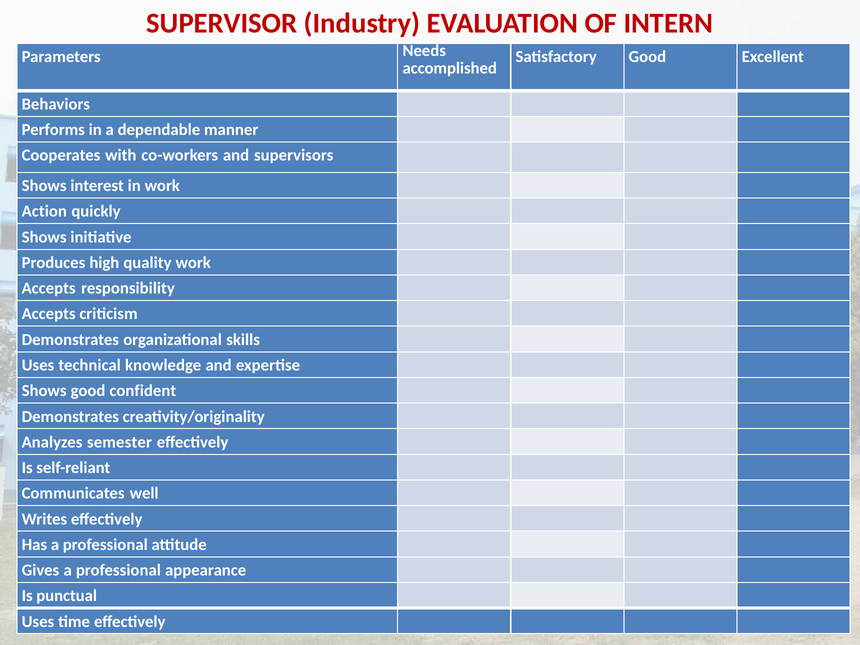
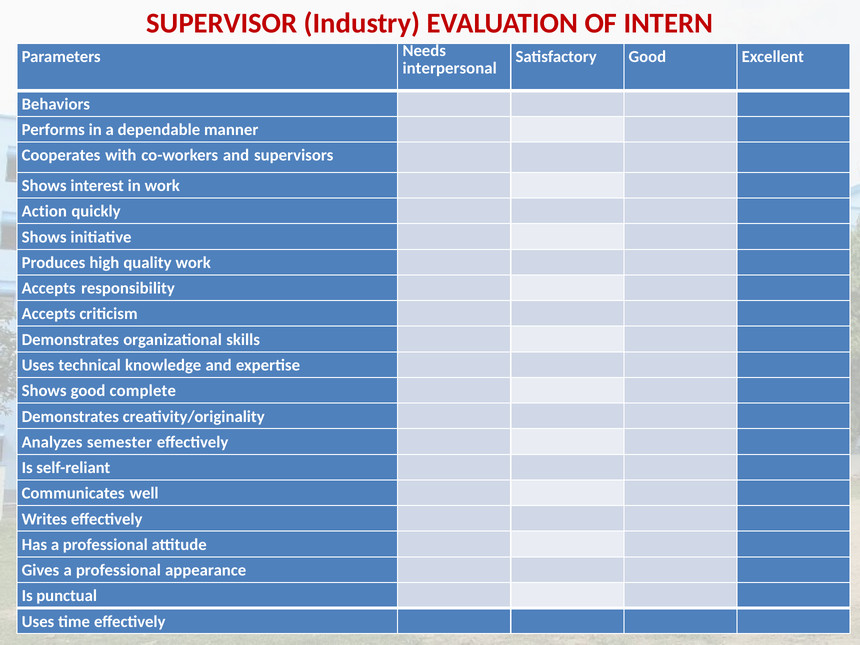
accomplished: accomplished -> interpersonal (450, 68)
confident: confident -> complete (143, 391)
